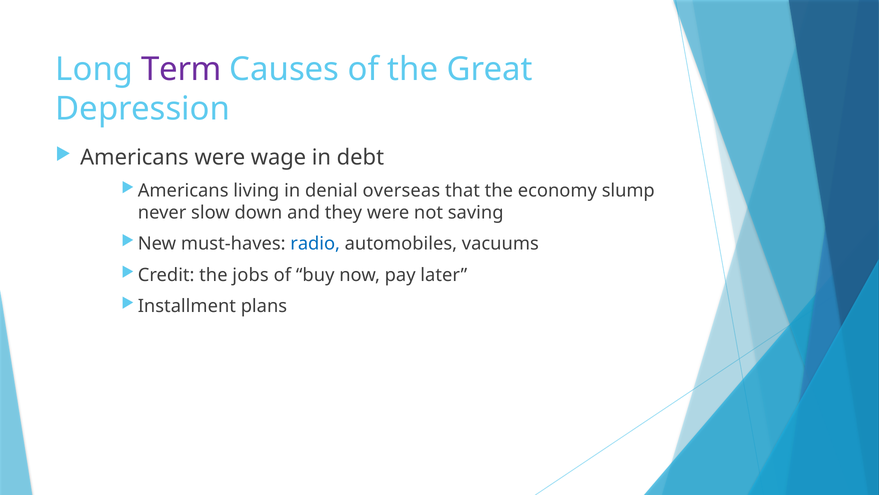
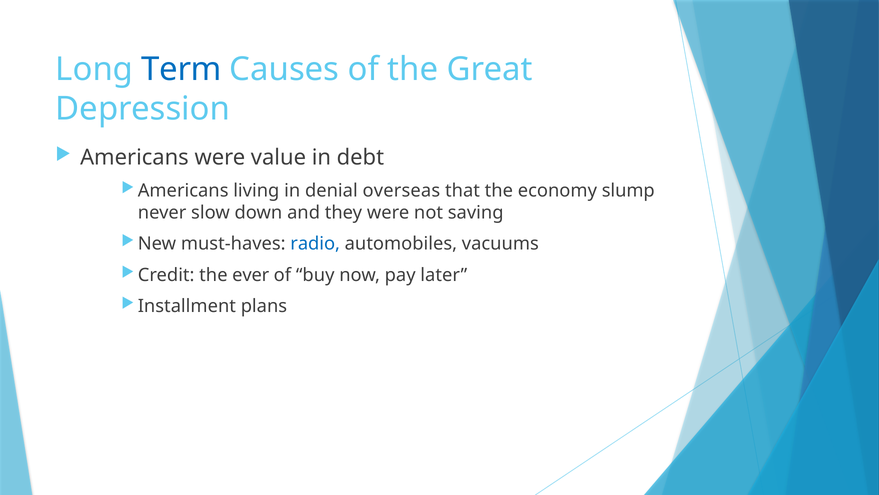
Term colour: purple -> blue (181, 69)
wage: wage -> value (278, 157)
jobs: jobs -> ever (251, 275)
